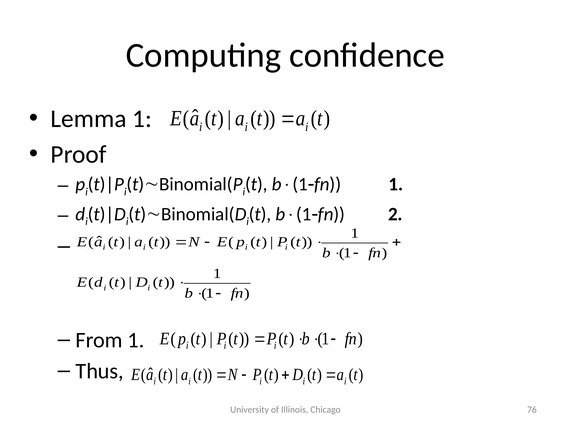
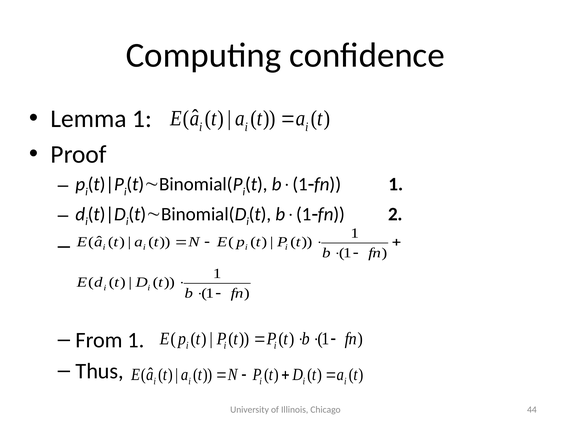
76: 76 -> 44 (532, 409)
